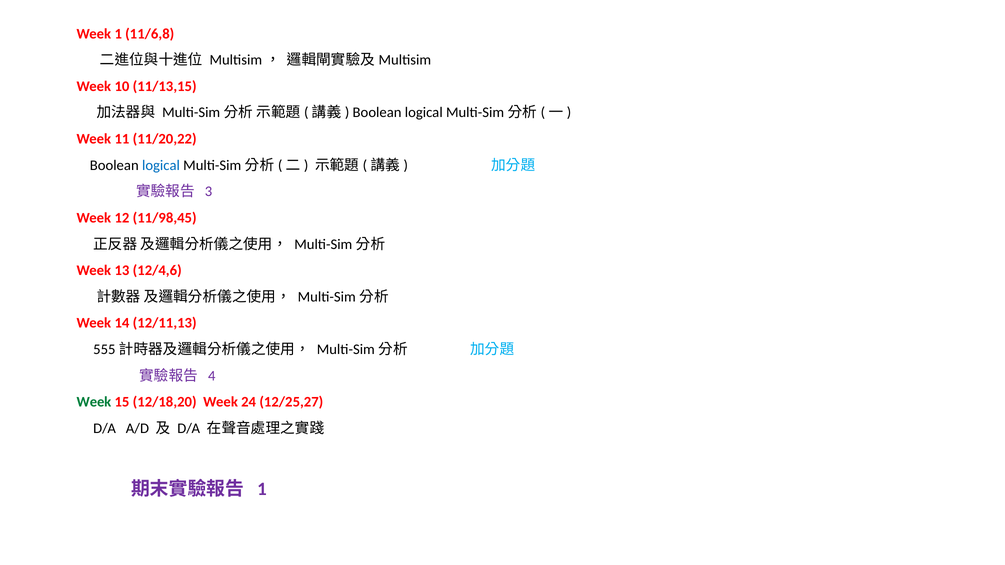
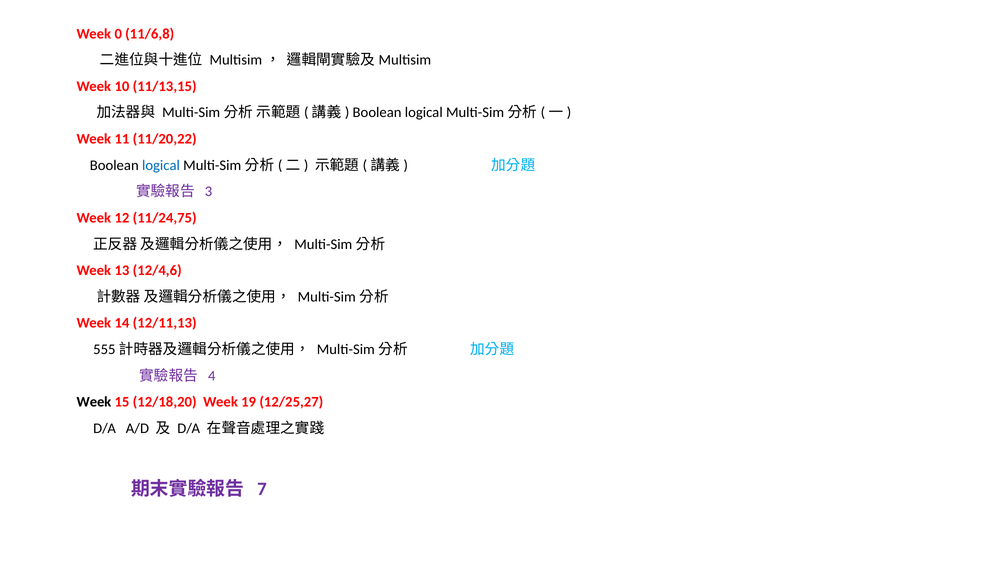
Week 1: 1 -> 0 (118, 34)
11/98,45: 11/98,45 -> 11/24,75 (165, 218)
Week colour: green -> black (94, 402)
24: 24 -> 19 (249, 402)
1: 1 -> 7 (262, 489)
